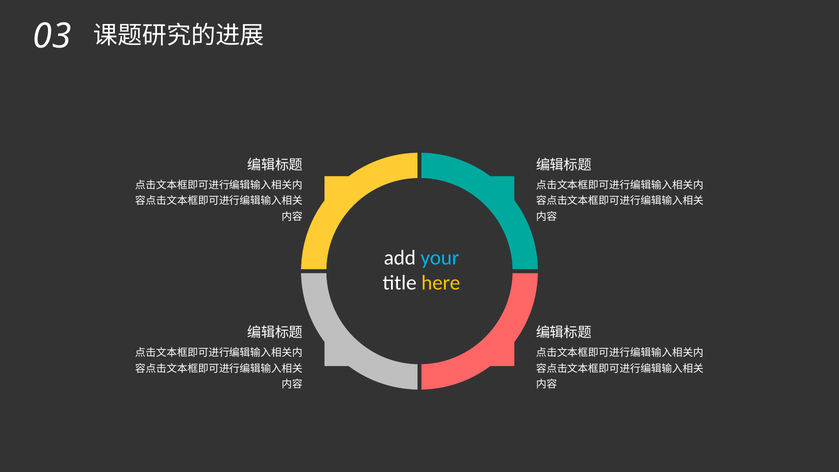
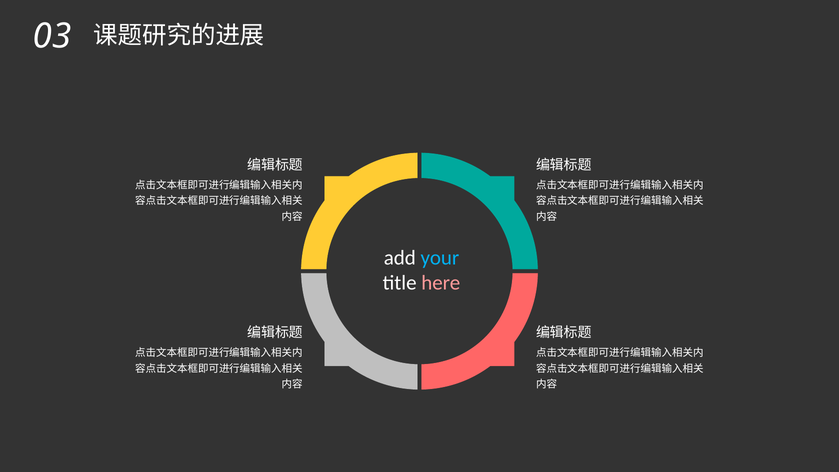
here colour: yellow -> pink (441, 283)
